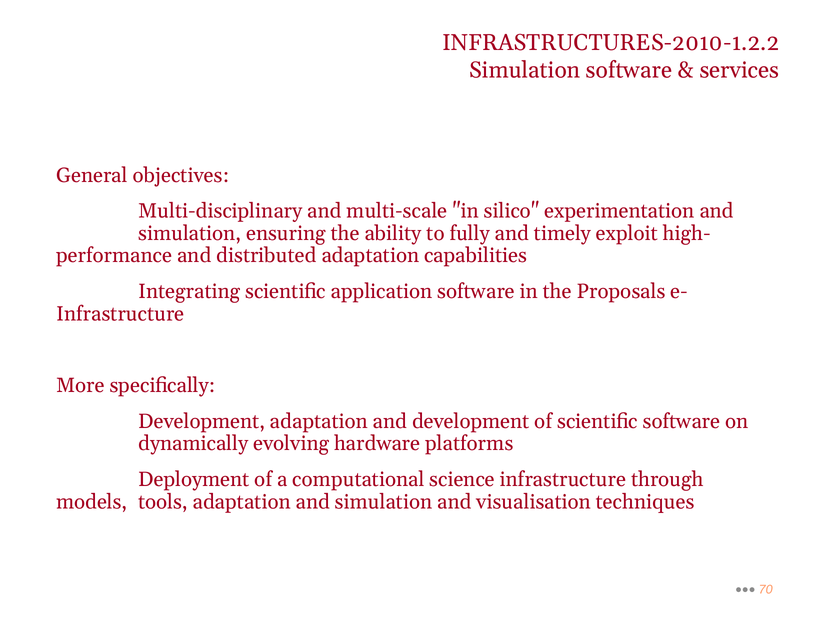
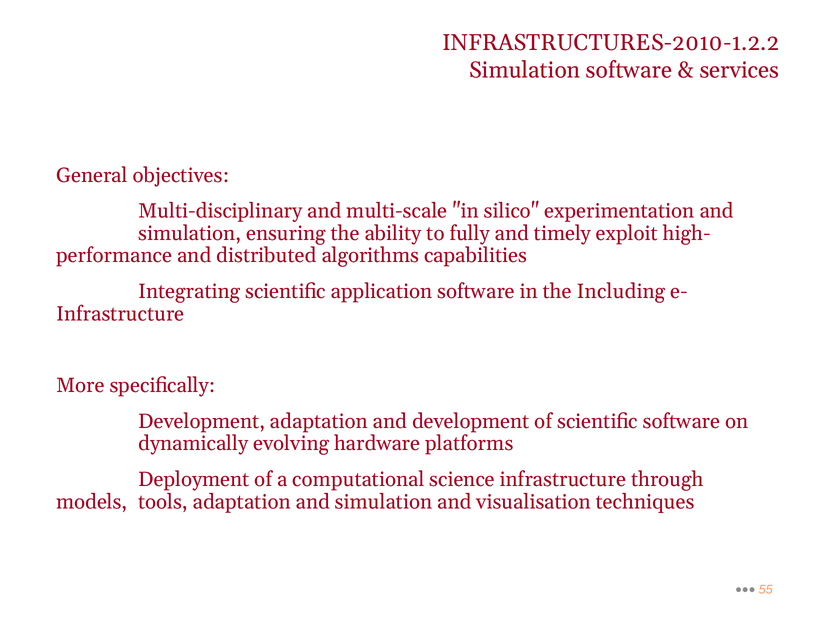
distributed adaptation: adaptation -> algorithms (370, 255)
Proposals: Proposals -> Including (621, 291)
70: 70 -> 55 (766, 589)
